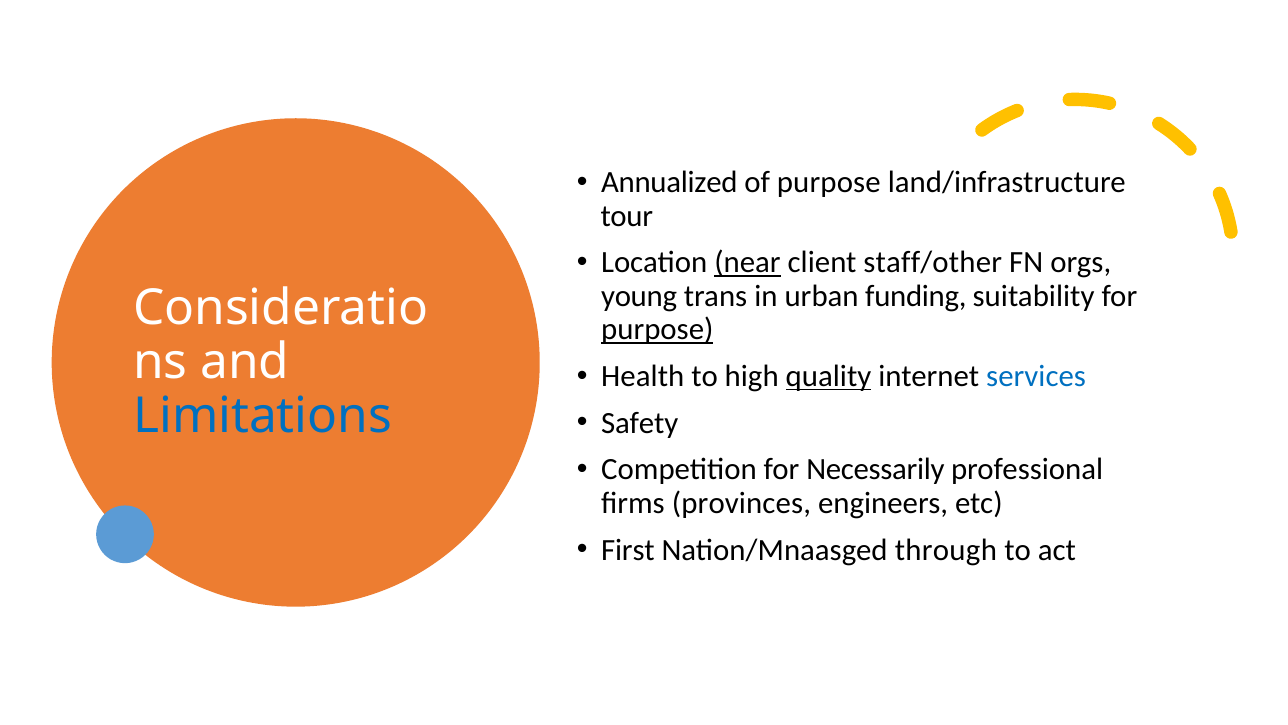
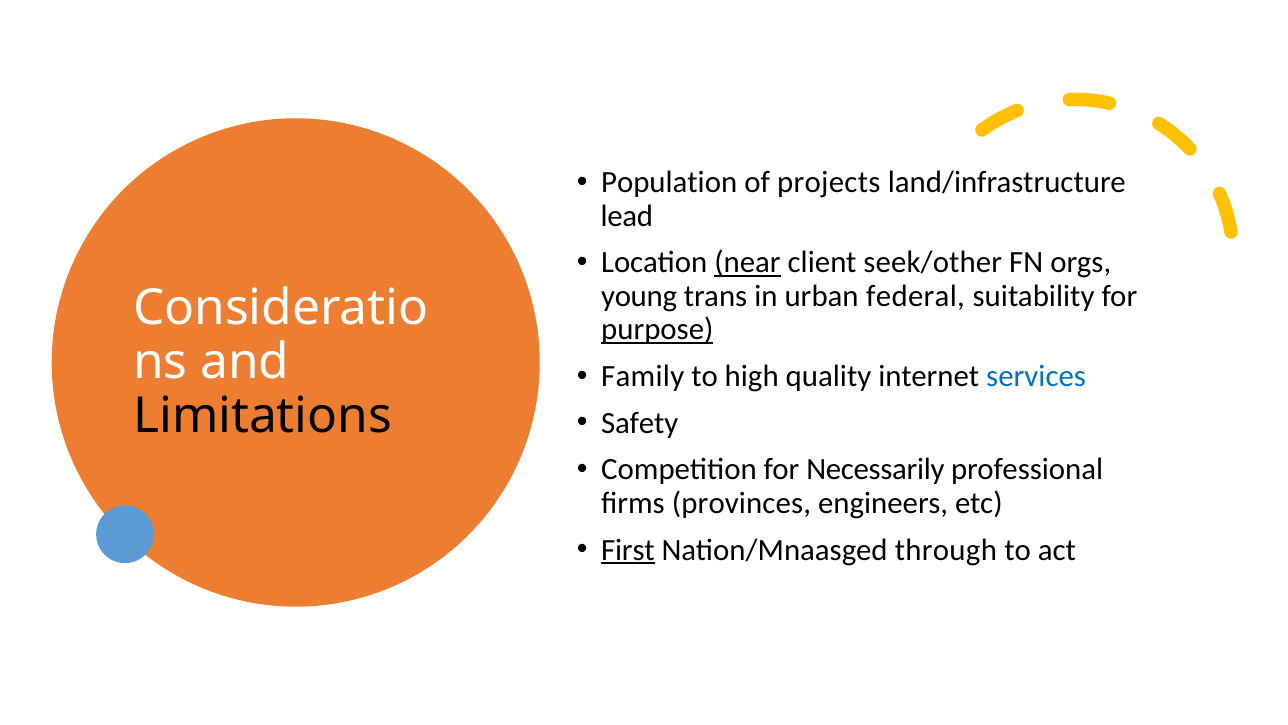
Annualized: Annualized -> Population (669, 183)
of purpose: purpose -> projects (829, 183)
tour: tour -> lead (627, 216)
staff/other: staff/other -> seek/other (933, 263)
funding: funding -> federal (916, 296)
Health: Health -> Family (643, 376)
quality underline: present -> none (829, 376)
Limitations colour: blue -> black (263, 416)
First underline: none -> present (628, 549)
